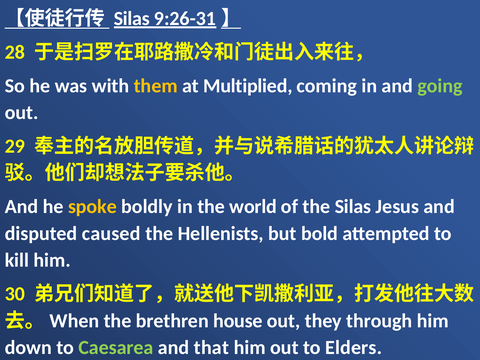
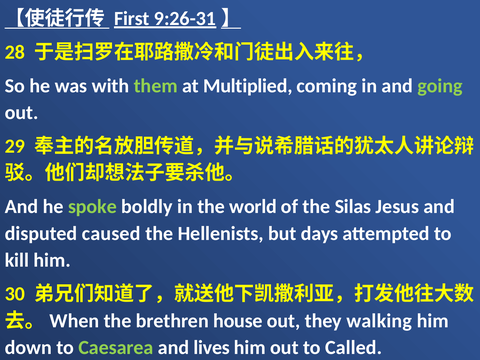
Silas: Silas -> First (132, 19)
them colour: yellow -> light green (156, 86)
spoke colour: yellow -> light green (92, 207)
bold: bold -> days (320, 233)
through: through -> walking (379, 321)
that: that -> lives (212, 348)
Elders: Elders -> Called (354, 348)
